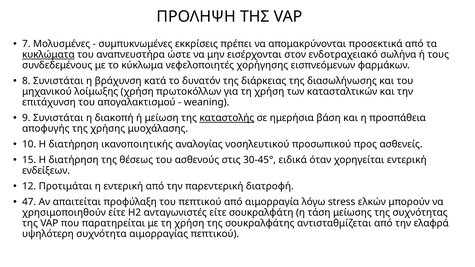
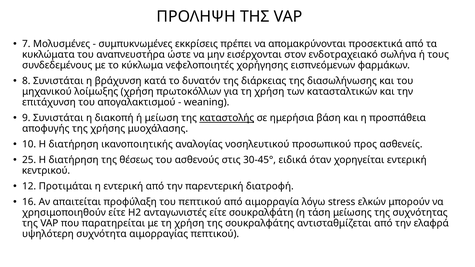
κυκλώματα underline: present -> none (48, 55)
15: 15 -> 25 (29, 160)
ενδείξεων: ενδείξεων -> κεντρικού (46, 171)
47: 47 -> 16 (29, 202)
